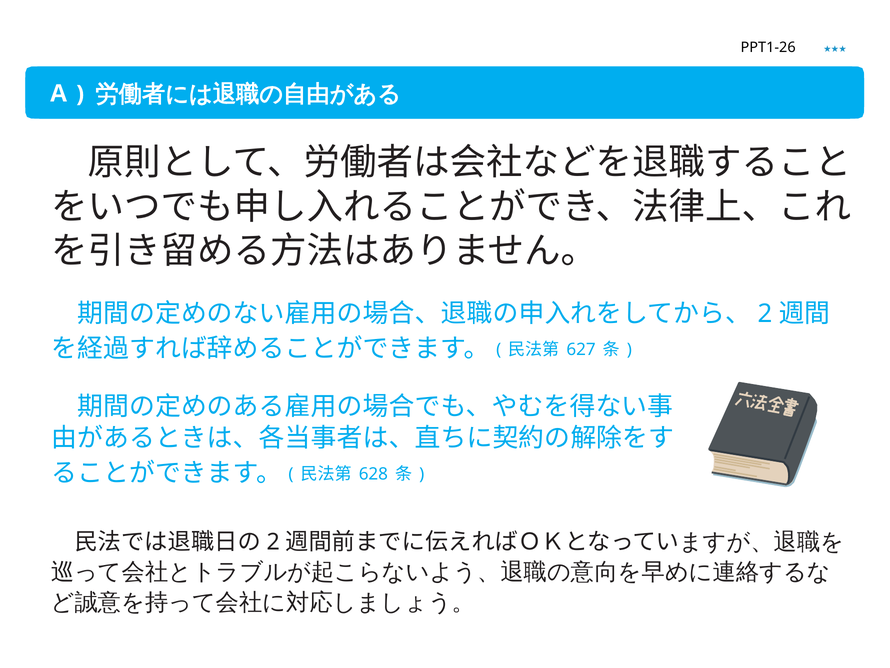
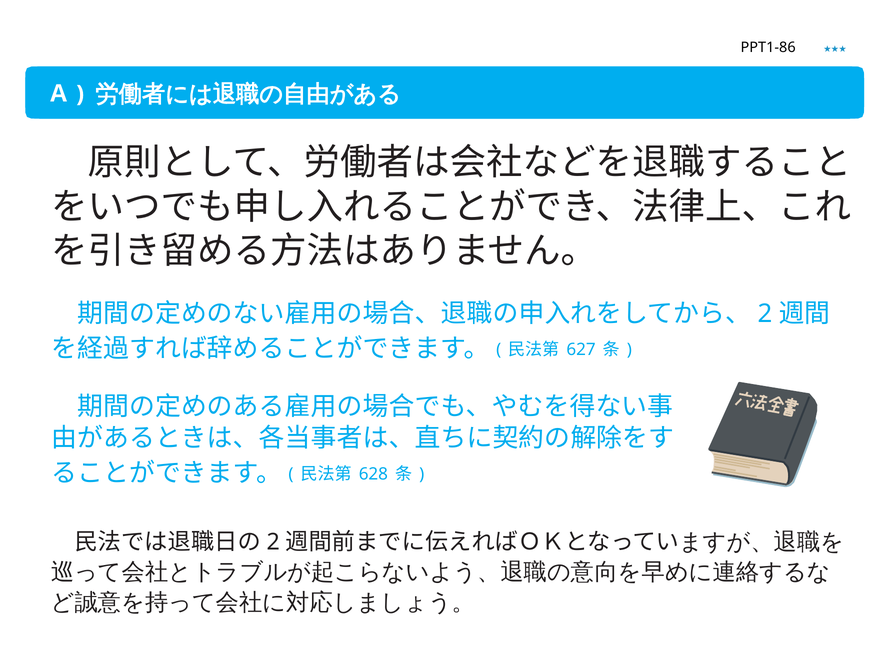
PPT1-26: PPT1-26 -> PPT1-86 (768, 48)
